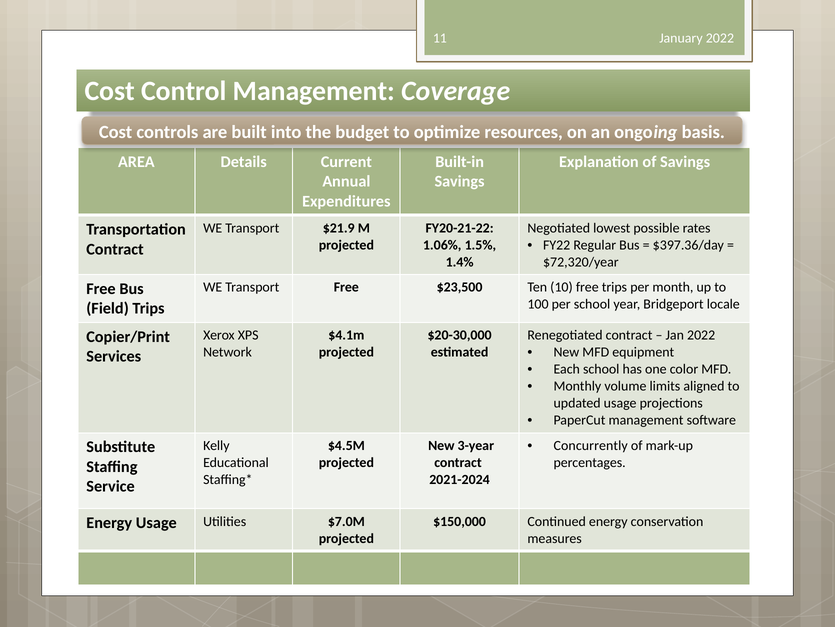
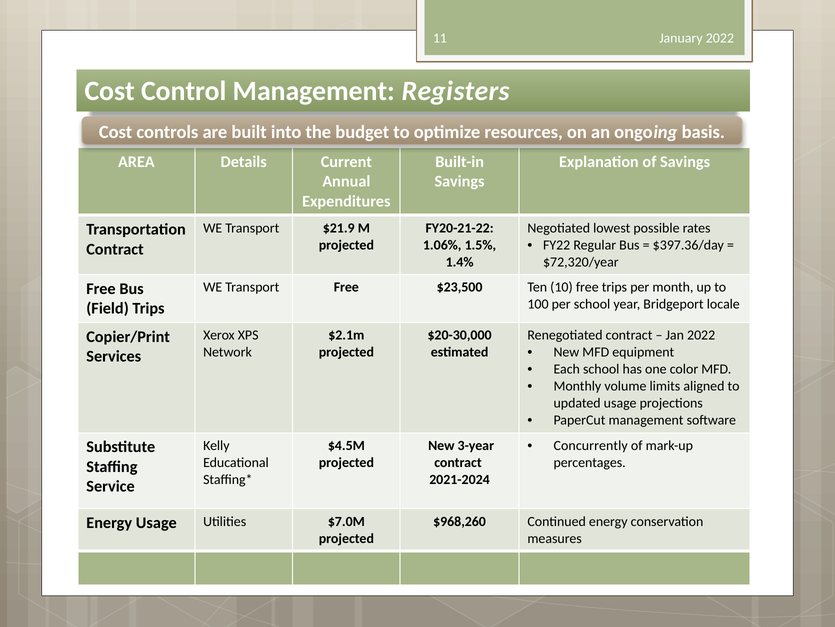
Coverage: Coverage -> Registers (456, 91)
$4.1m: $4.1m -> $2.1m (346, 335)
$150,000: $150,000 -> $968,260 (460, 521)
